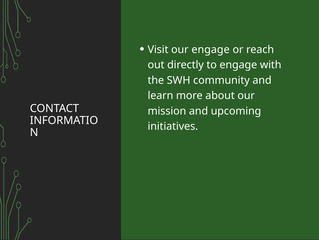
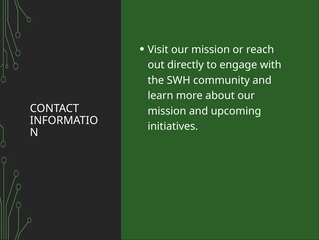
Visit our engage: engage -> mission (211, 49)
